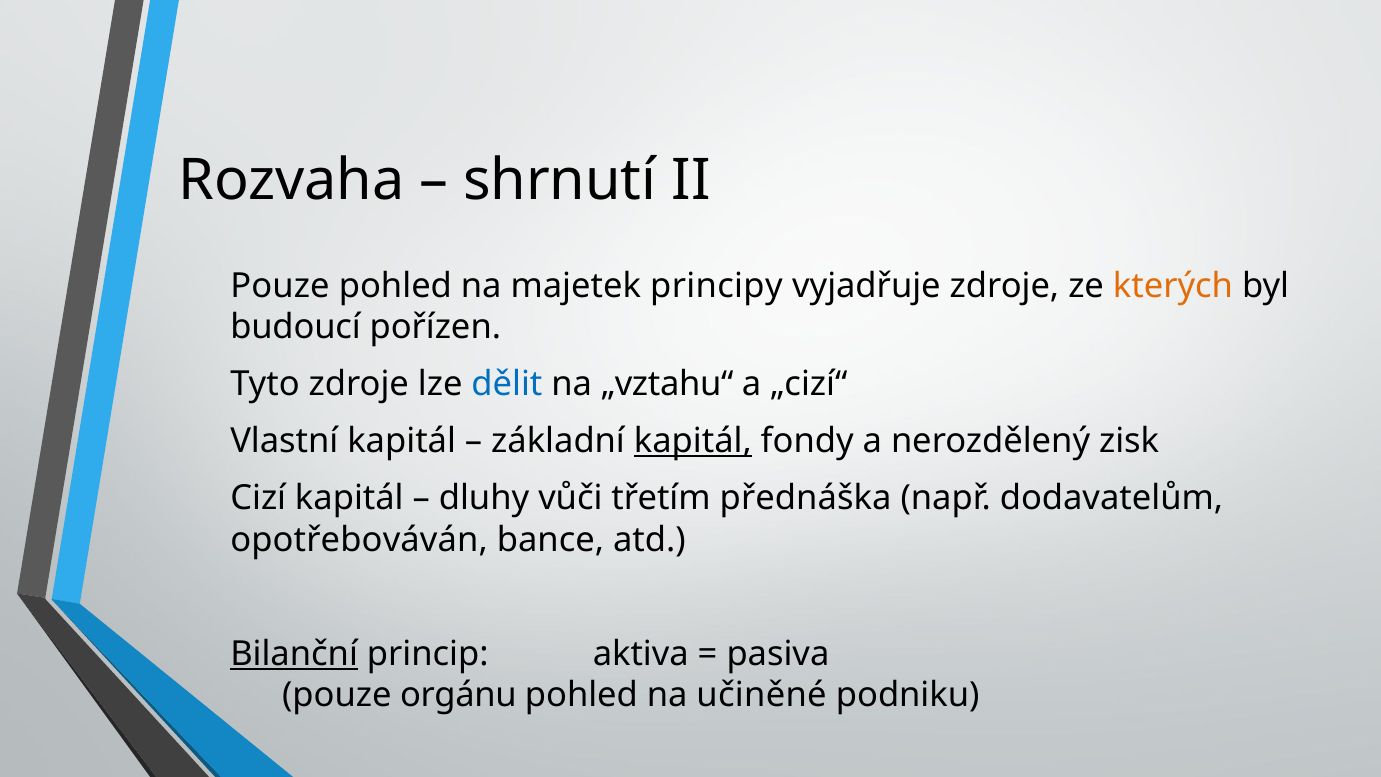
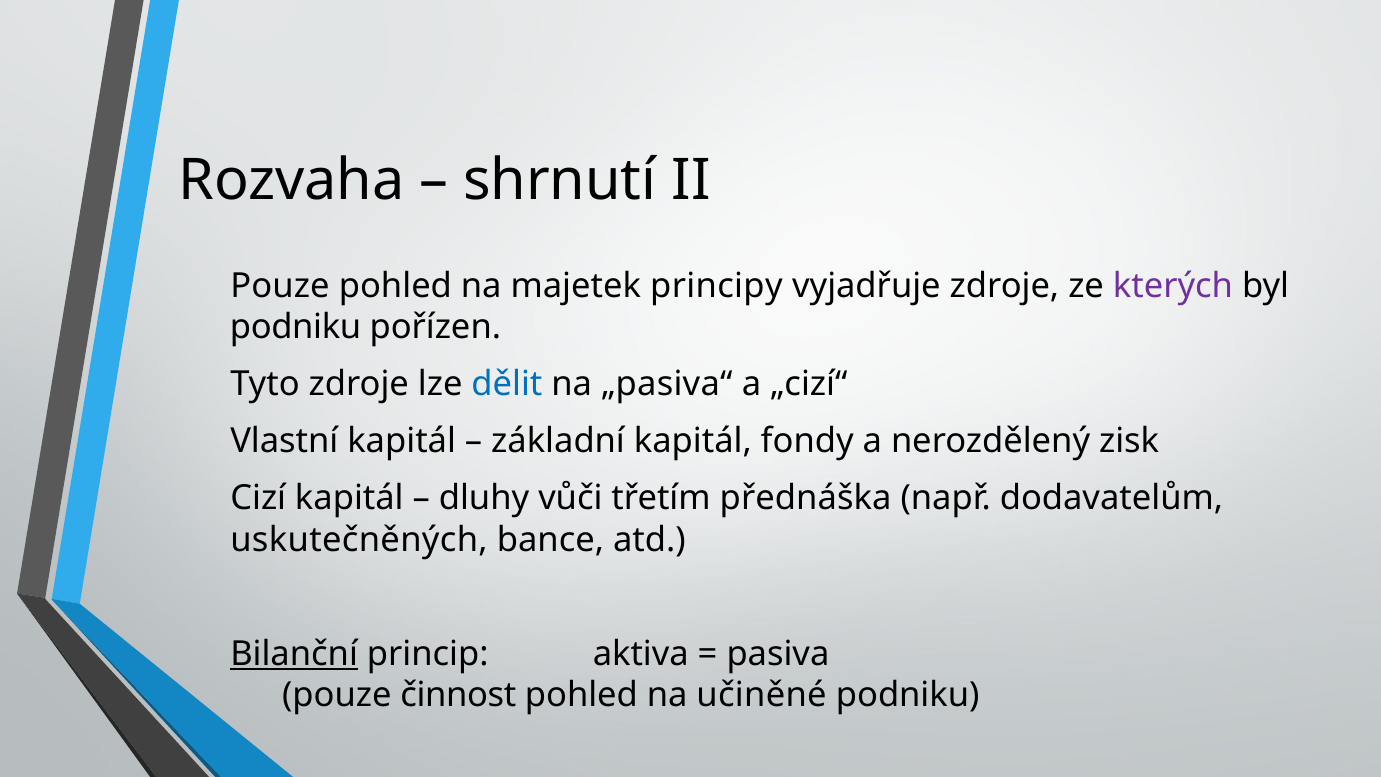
kterých colour: orange -> purple (1173, 286)
budoucí: budoucí -> podniku (296, 327)
„vztahu“: „vztahu“ -> „pasiva“ (667, 384)
kapitál underline: present -> none (693, 441)
opotřebováván: opotřebováván -> uskutečněných (359, 540)
orgánu: orgánu -> činnost (458, 695)
